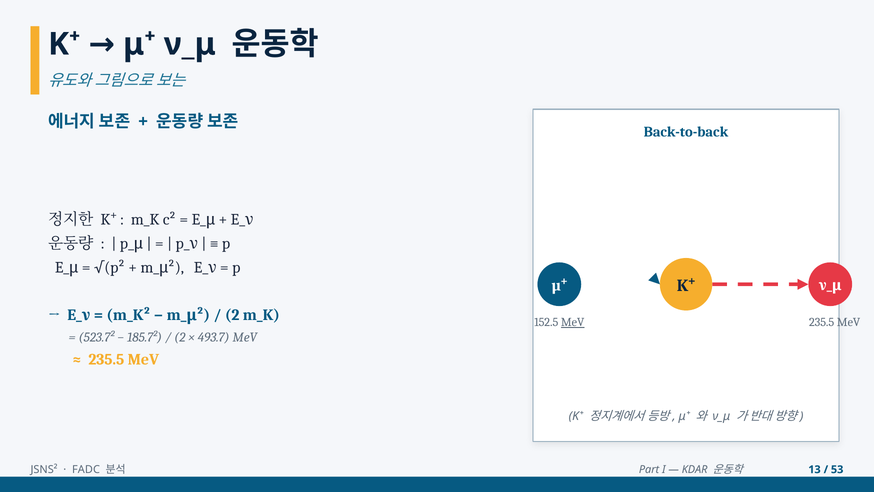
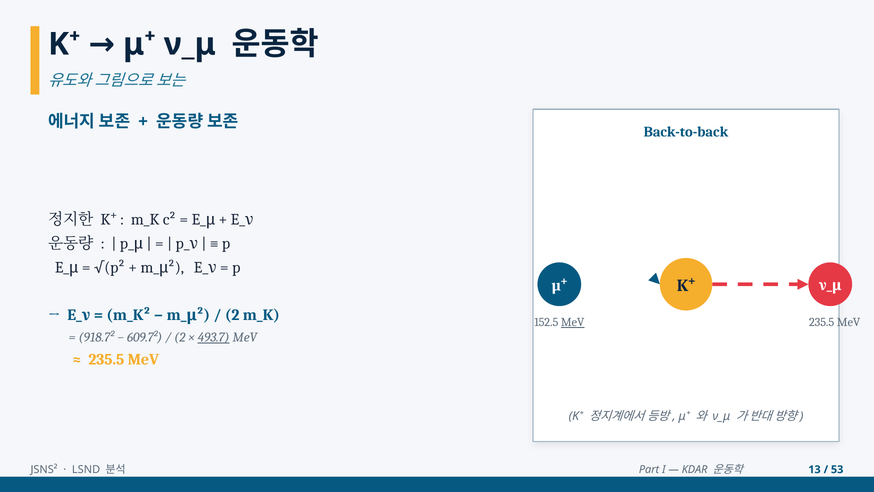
523.7²: 523.7² -> 918.7² (96, 337)
185.7²: 185.7² -> 609.7² (145, 337)
493.7 underline: none -> present (214, 337)
FADC: FADC -> LSND (86, 469)
